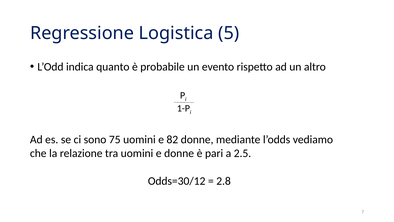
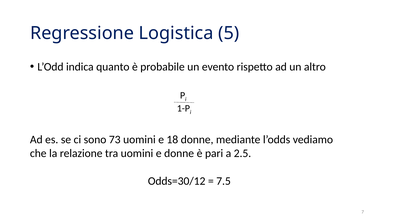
75: 75 -> 73 (115, 139)
82: 82 -> 18 (172, 139)
2.8: 2.8 -> 7.5 (224, 181)
